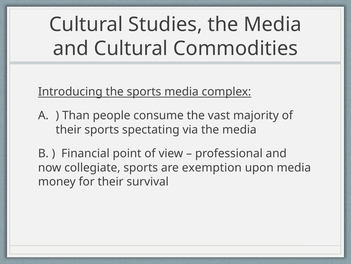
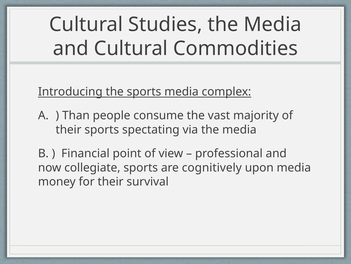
exemption: exemption -> cognitively (212, 167)
